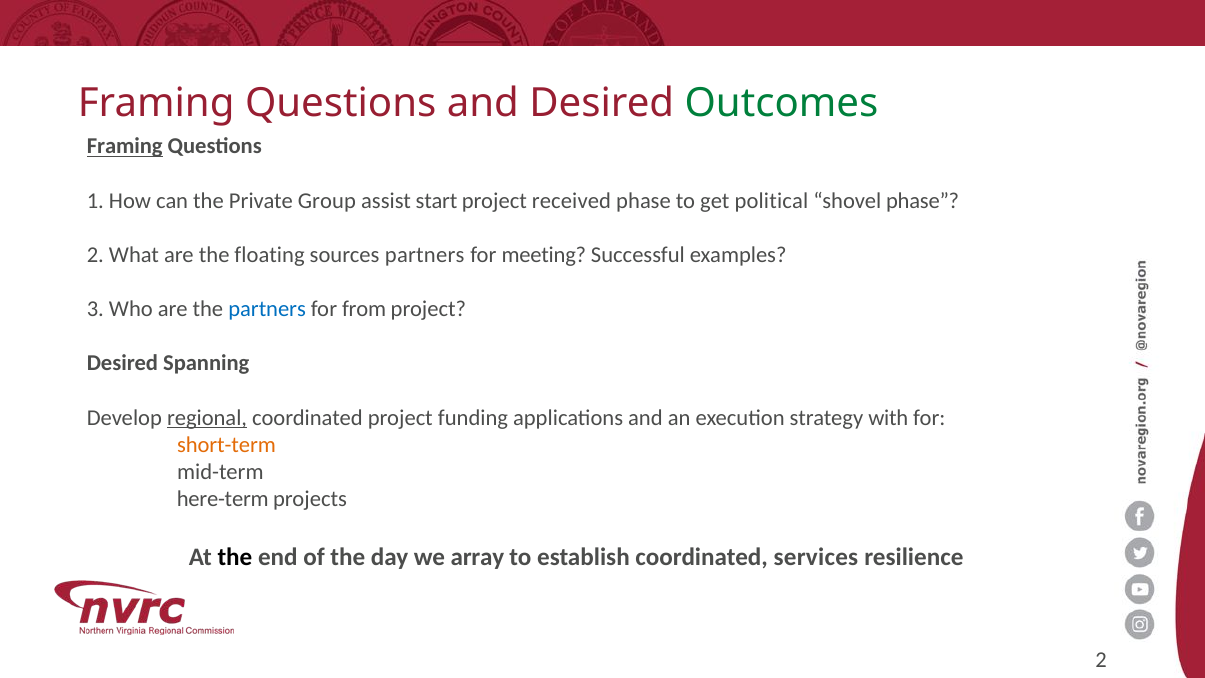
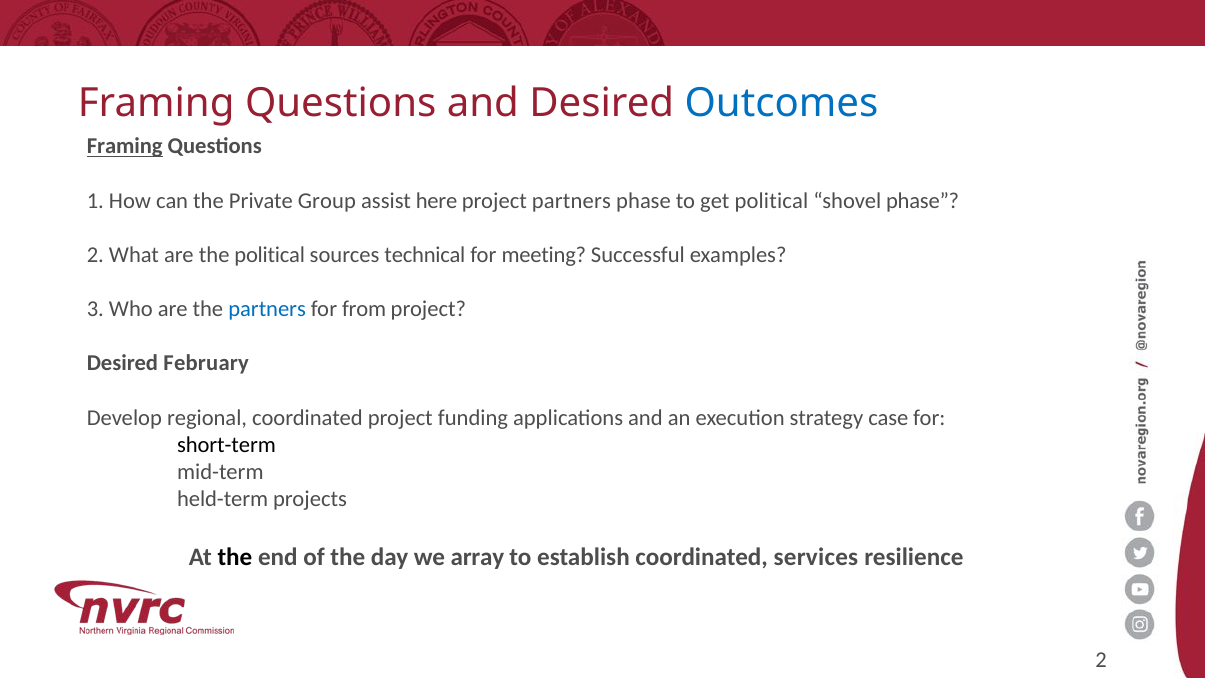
Outcomes colour: green -> blue (781, 103)
start: start -> here (437, 201)
project received: received -> partners (571, 201)
the floating: floating -> political (270, 255)
sources partners: partners -> technical (425, 255)
Spanning: Spanning -> February (206, 363)
regional underline: present -> none (207, 418)
with: with -> case (888, 418)
short-term colour: orange -> black (227, 445)
here-term: here-term -> held-term (223, 499)
